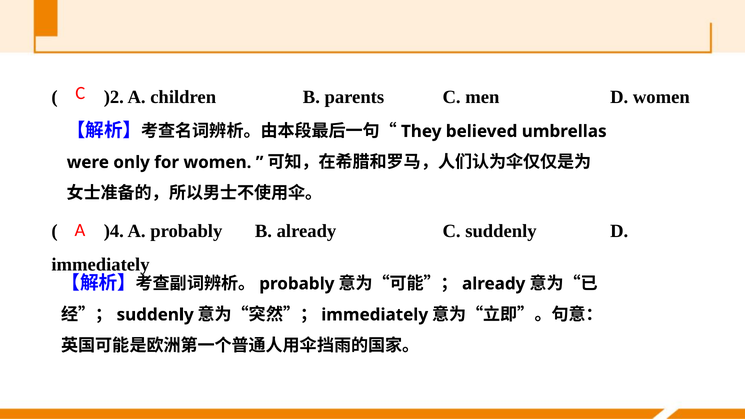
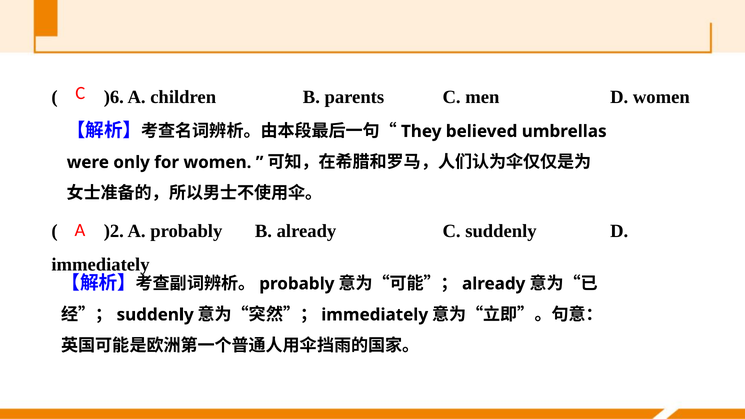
)2: )2 -> )6 (114, 97)
)4: )4 -> )2 (114, 231)
